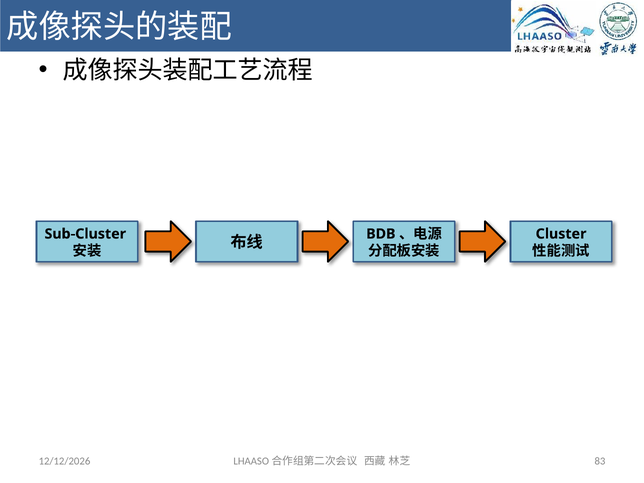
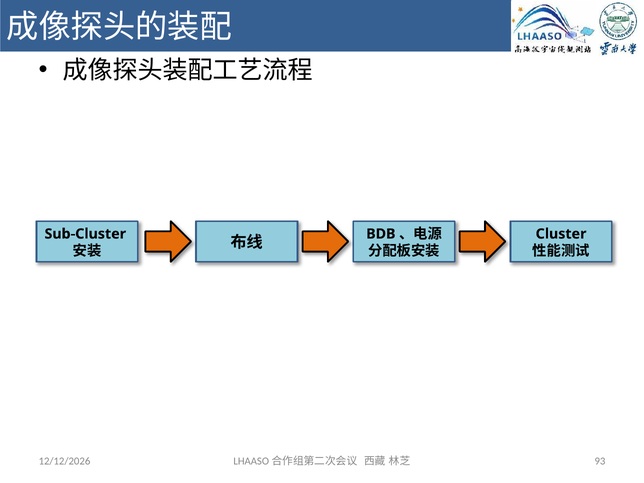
83: 83 -> 93 (600, 461)
